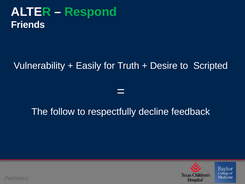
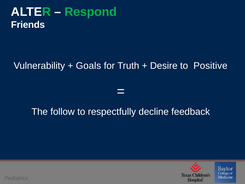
Easily: Easily -> Goals (88, 66)
Scripted: Scripted -> Positive (210, 66)
